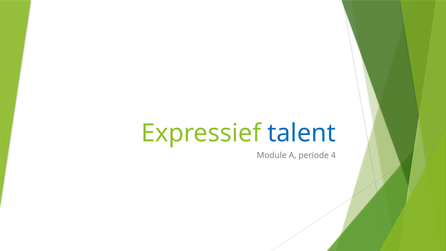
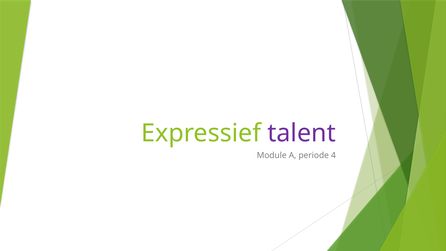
talent colour: blue -> purple (302, 133)
